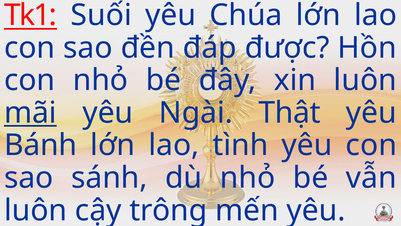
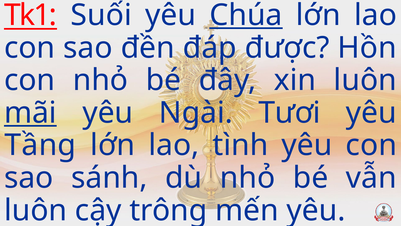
Chúa underline: none -> present (246, 15)
Thật: Thật -> Tươi (290, 113)
Bánh: Bánh -> Tầng (40, 145)
